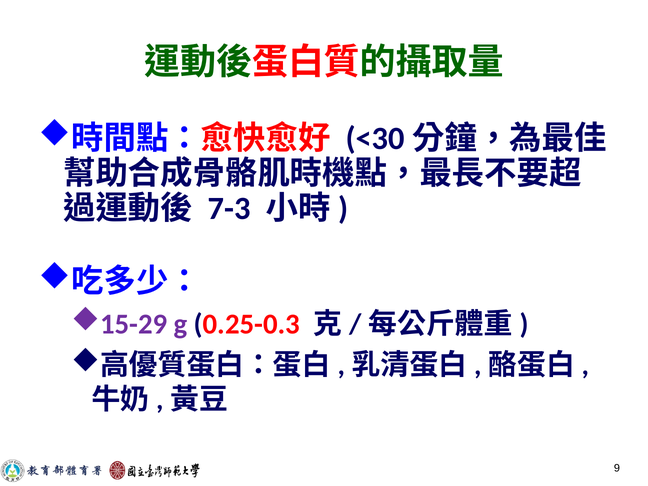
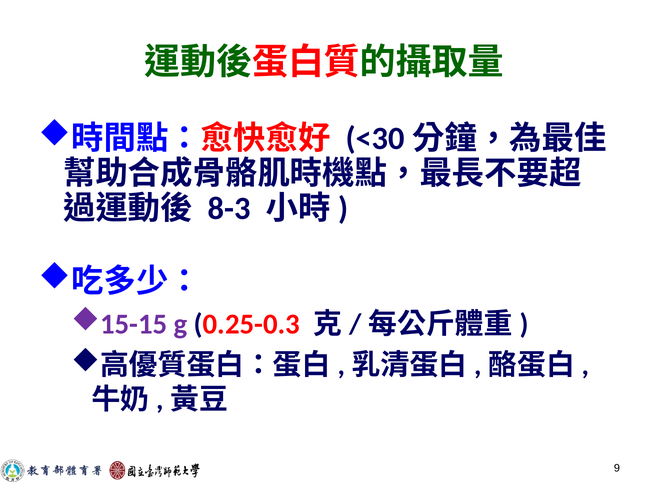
7-3: 7-3 -> 8-3 (229, 208)
15-29: 15-29 -> 15-15 (134, 324)
